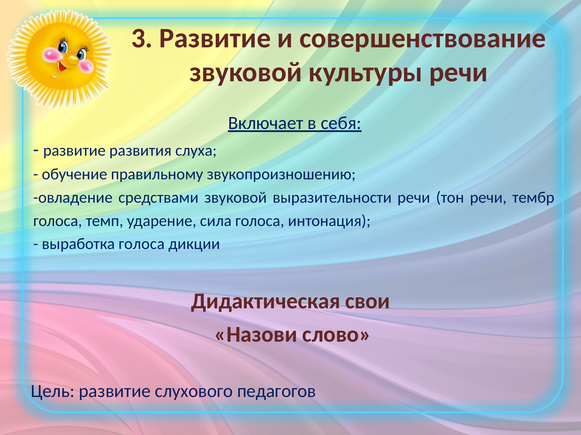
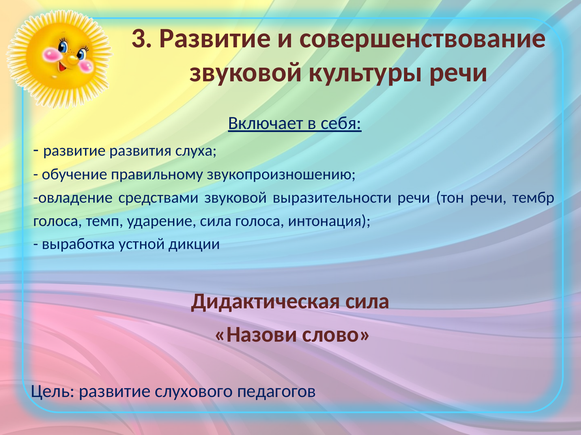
выработка голоса: голоса -> устной (142, 244)
Дидактическая свои: свои -> сила (368, 302)
